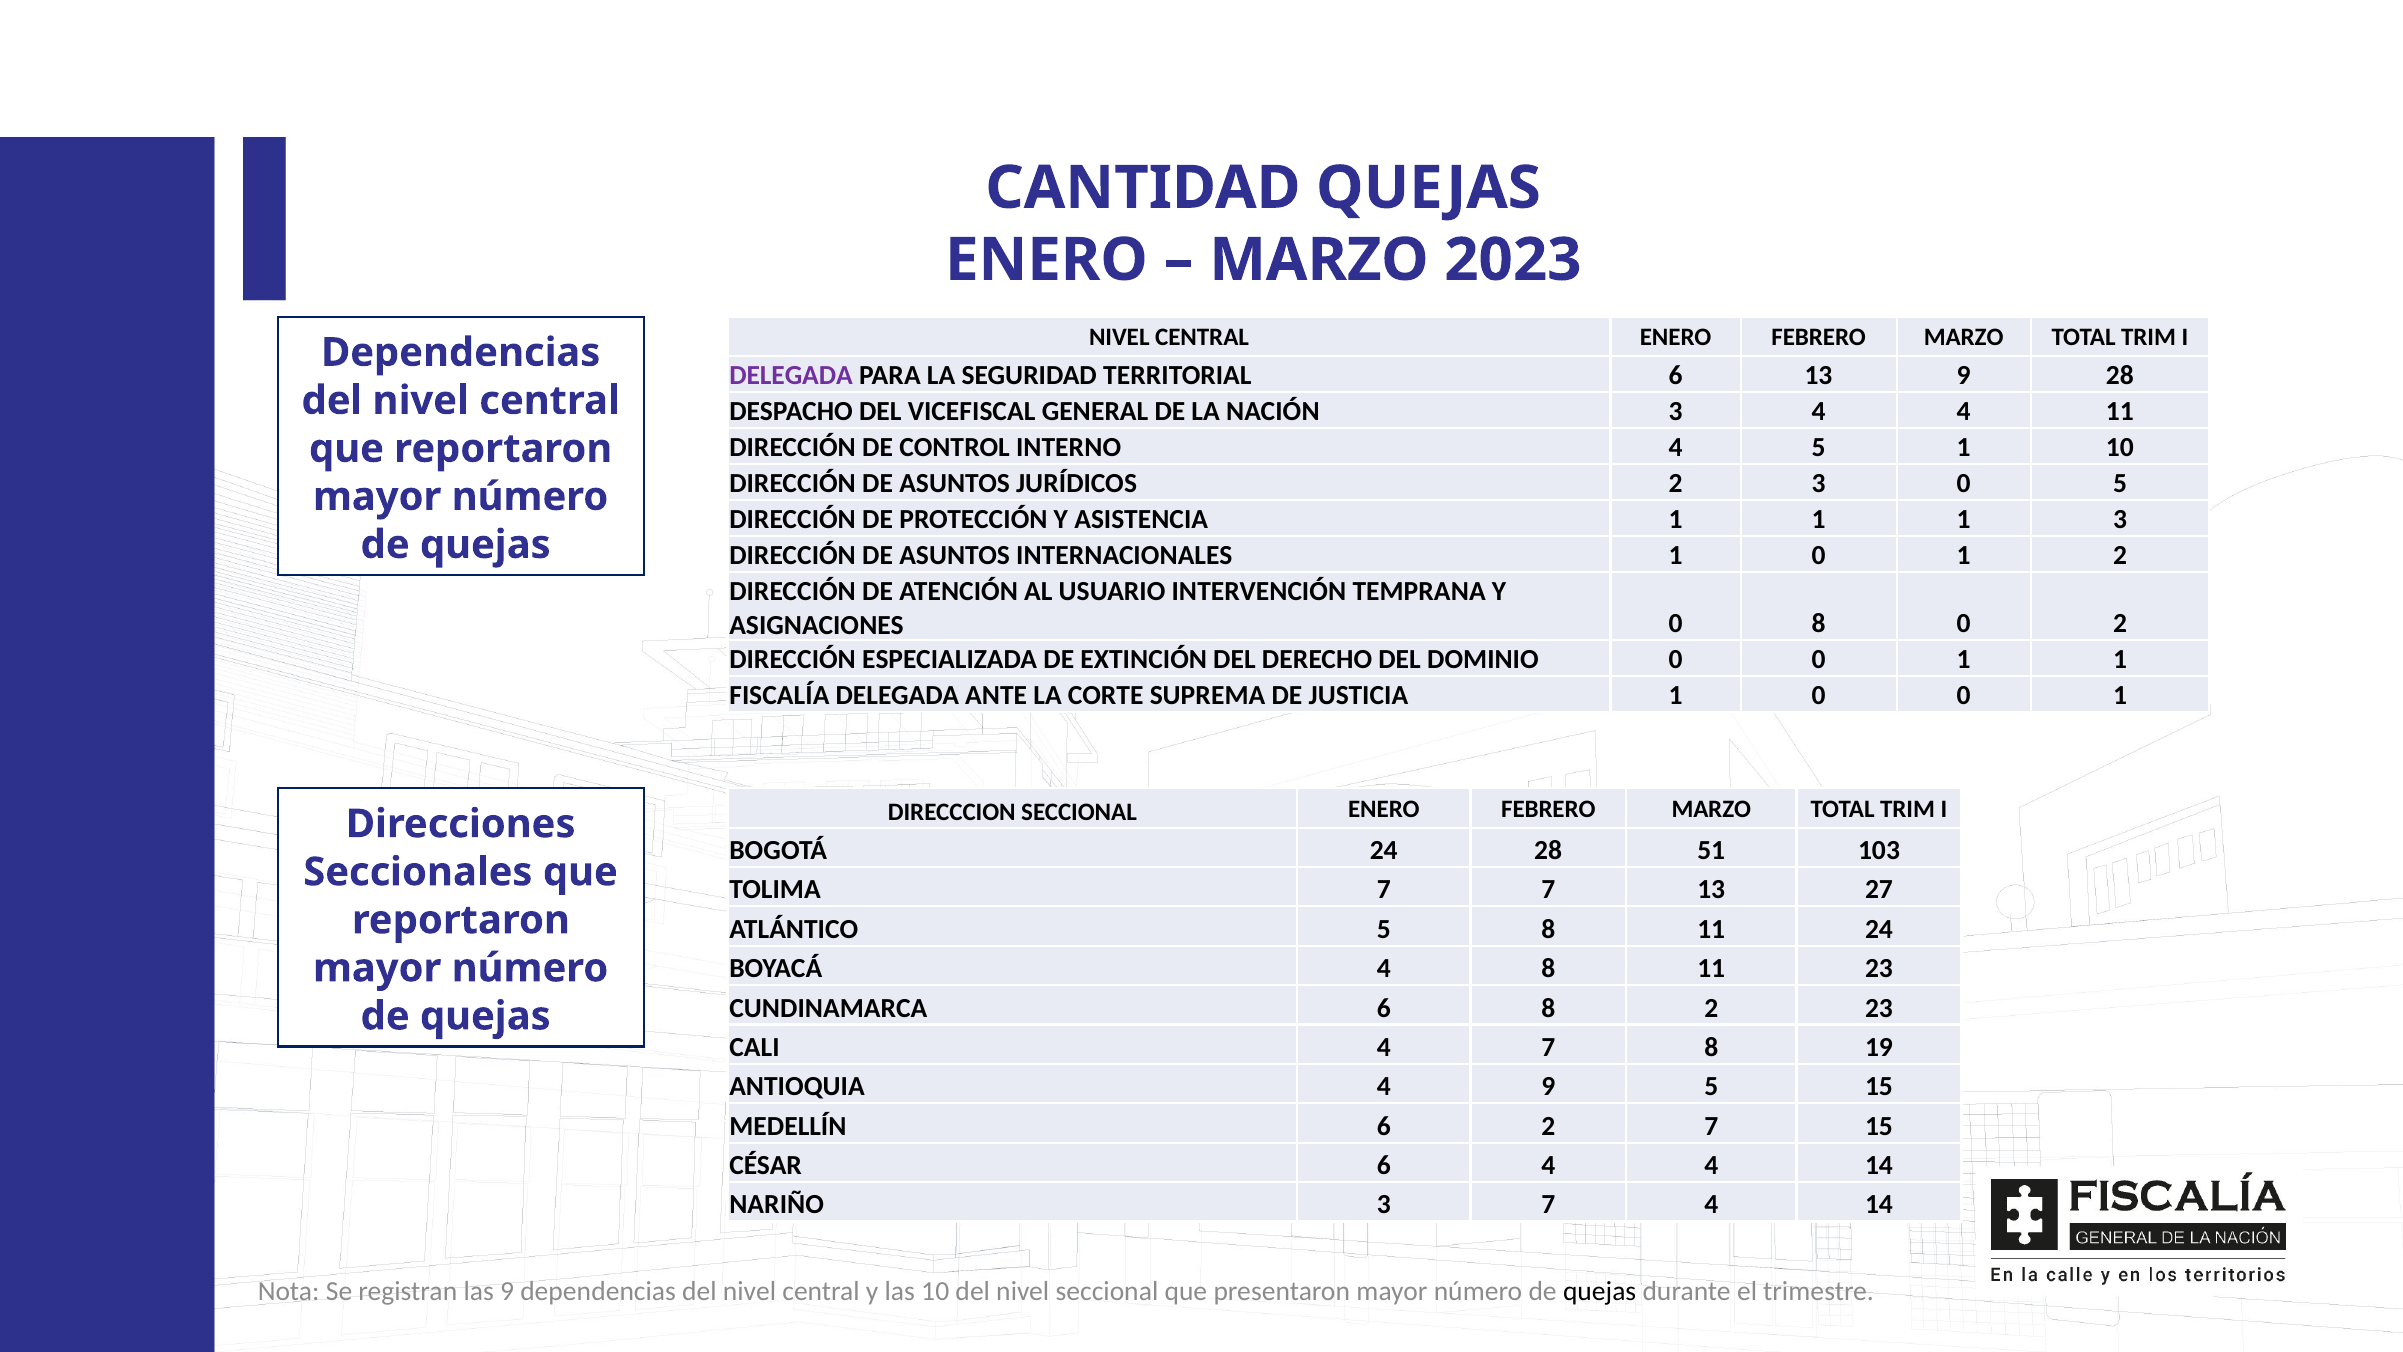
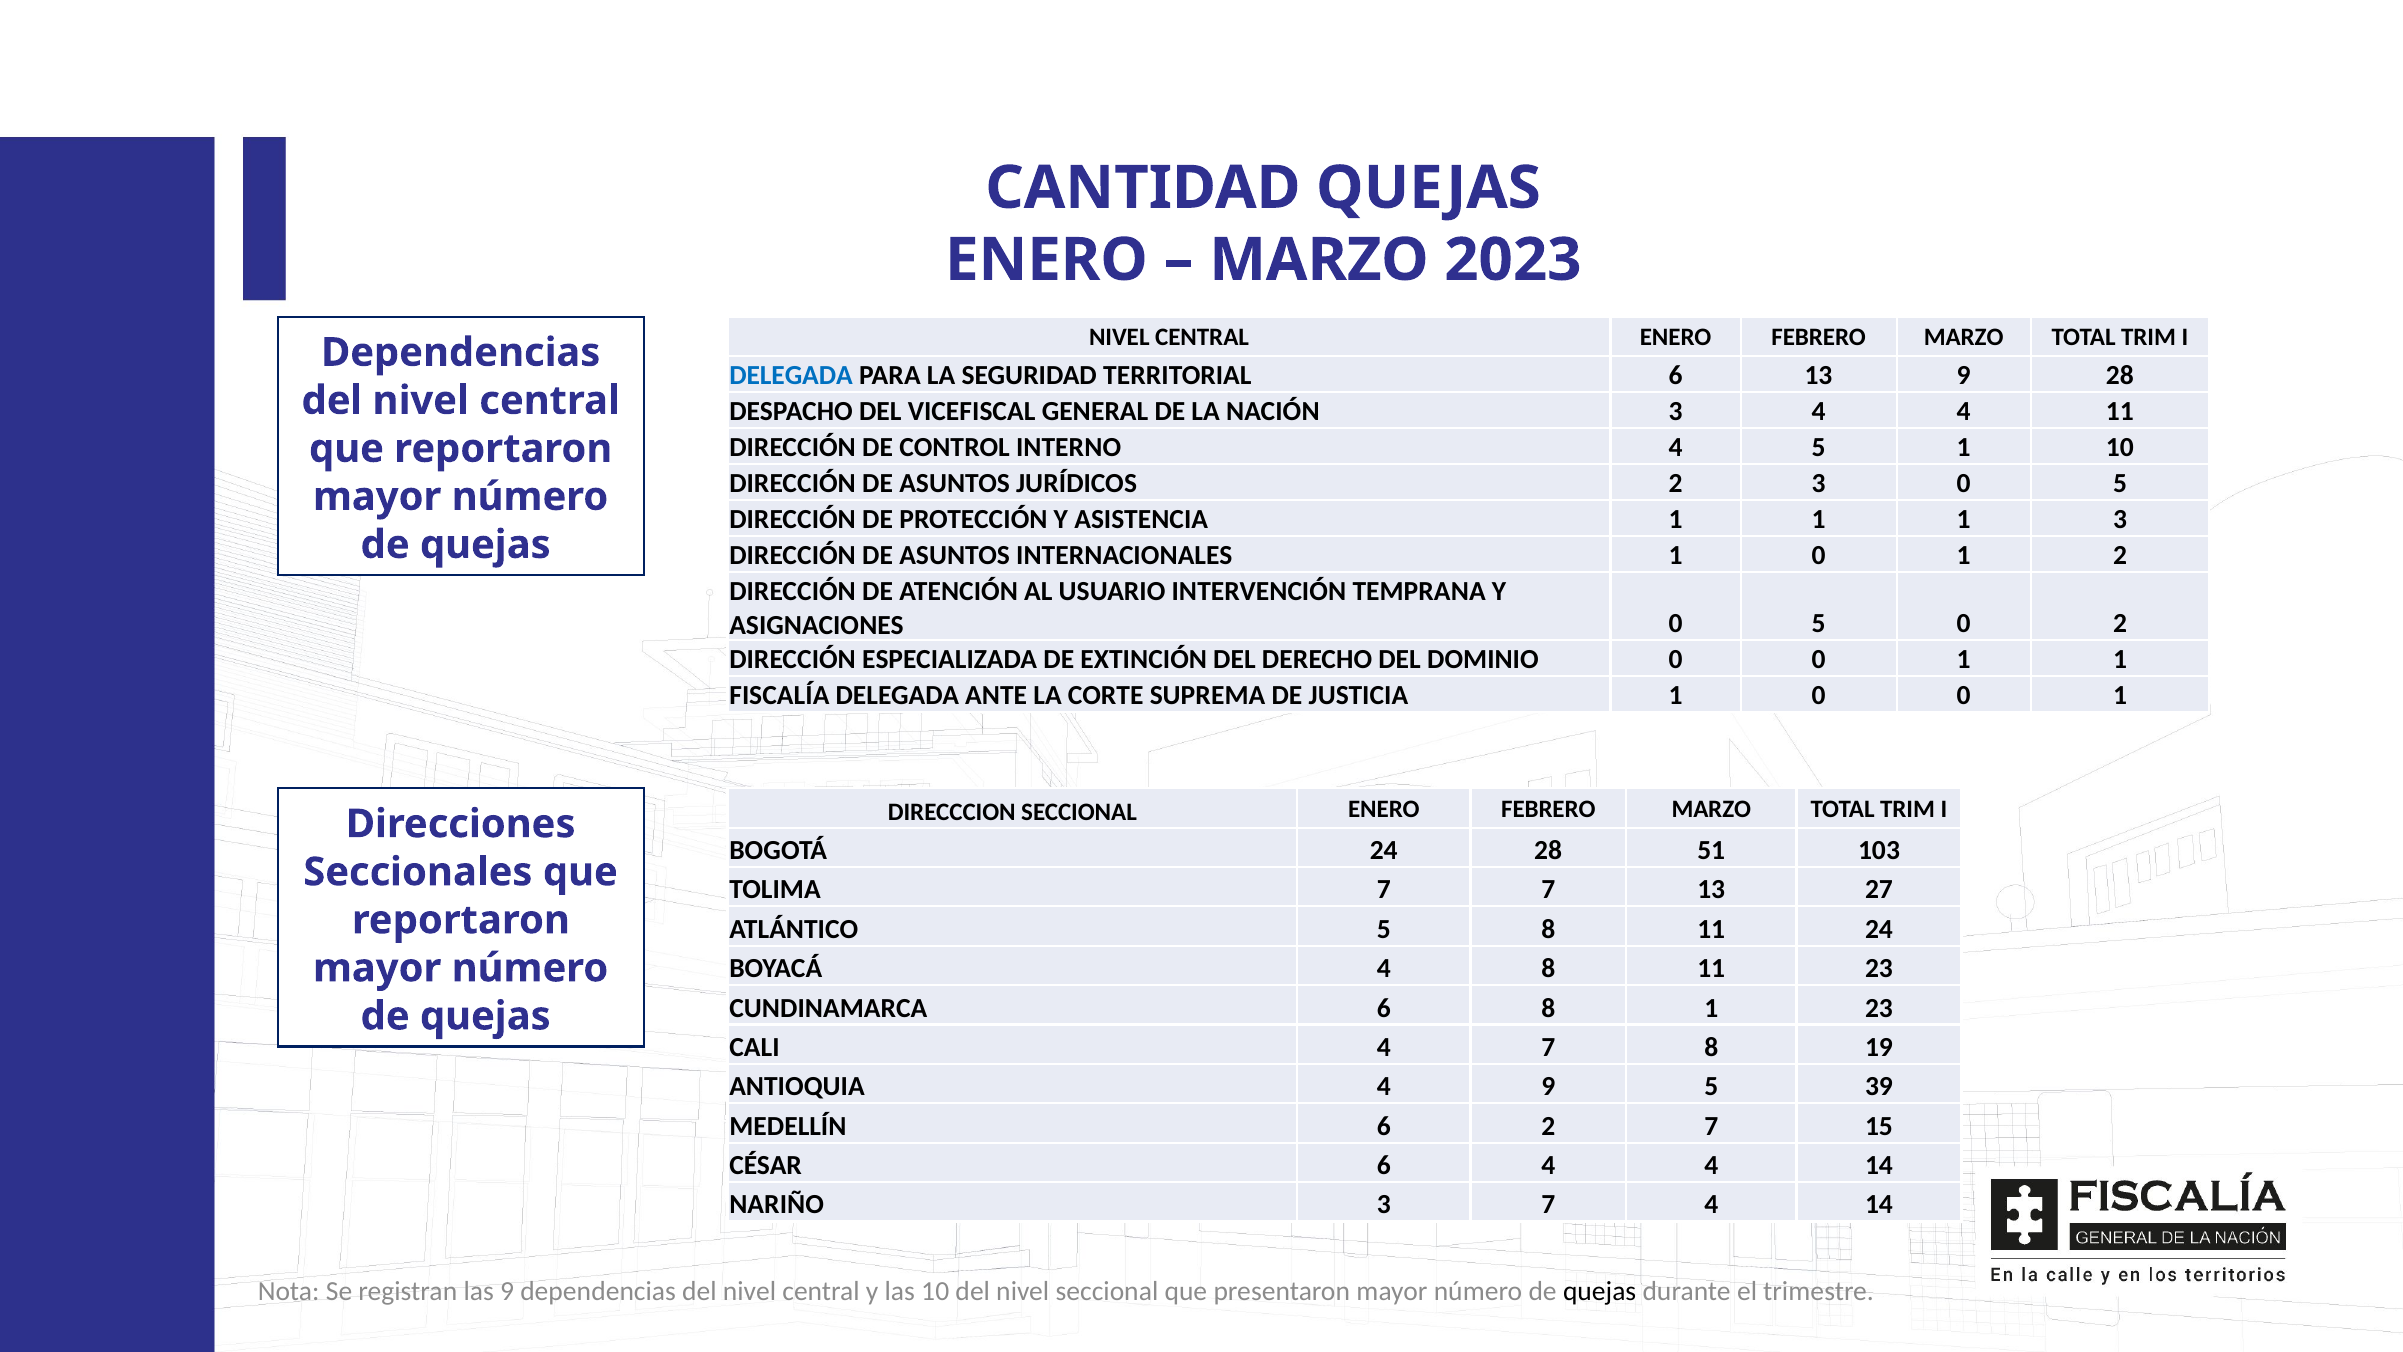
DELEGADA colour: purple -> blue (791, 375)
ASIGNACIONES 0 8: 8 -> 5 (1819, 623)
8 2: 2 -> 1 (1711, 1008)
5 15: 15 -> 39 (1879, 1086)
